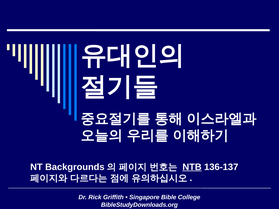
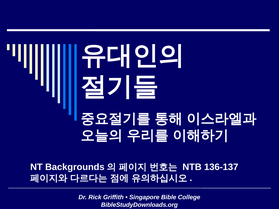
NTB underline: present -> none (192, 167)
